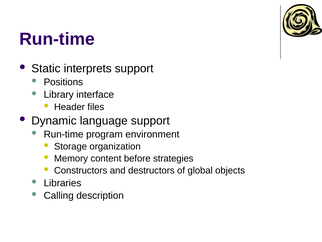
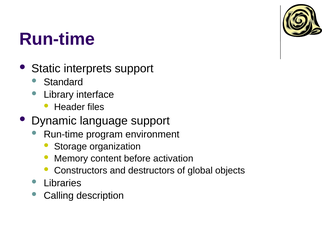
Positions: Positions -> Standard (63, 82)
strategies: strategies -> activation (173, 158)
